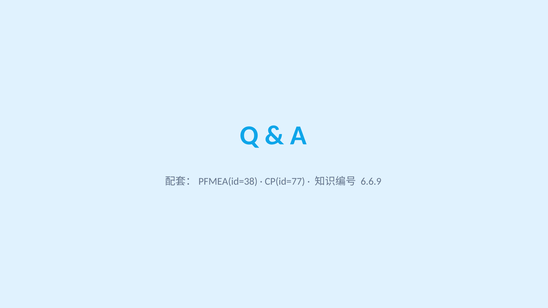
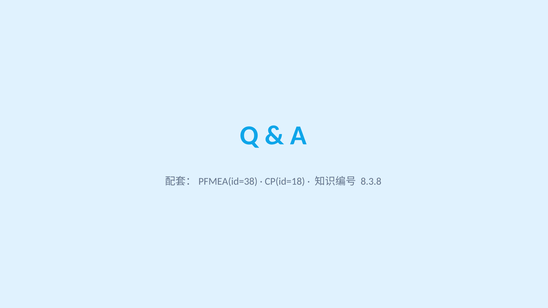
CP(id=77: CP(id=77 -> CP(id=18 (285, 182)
6.6.9: 6.6.9 -> 8.3.8 (371, 182)
